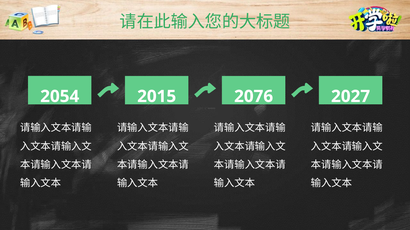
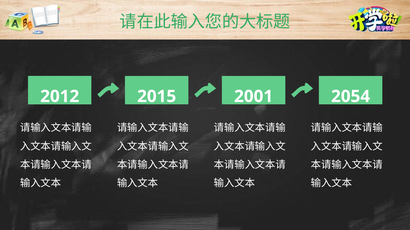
2054: 2054 -> 2012 (60, 97)
2076: 2076 -> 2001 (254, 97)
2027: 2027 -> 2054 (351, 97)
